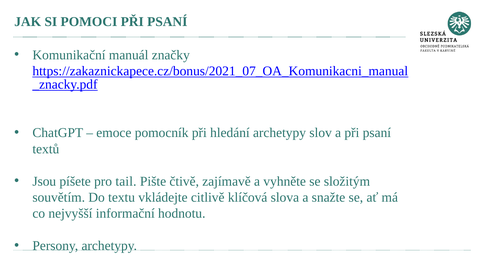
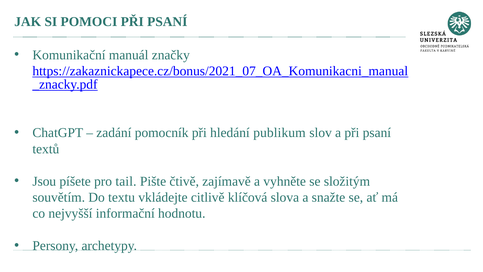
emoce: emoce -> zadání (114, 133)
hledání archetypy: archetypy -> publikum (279, 133)
